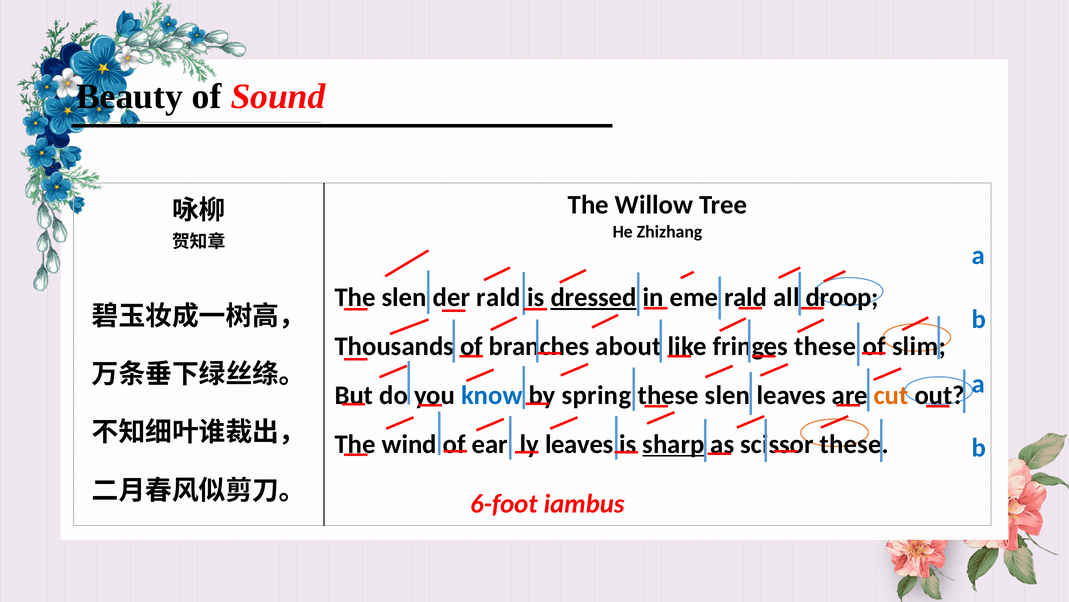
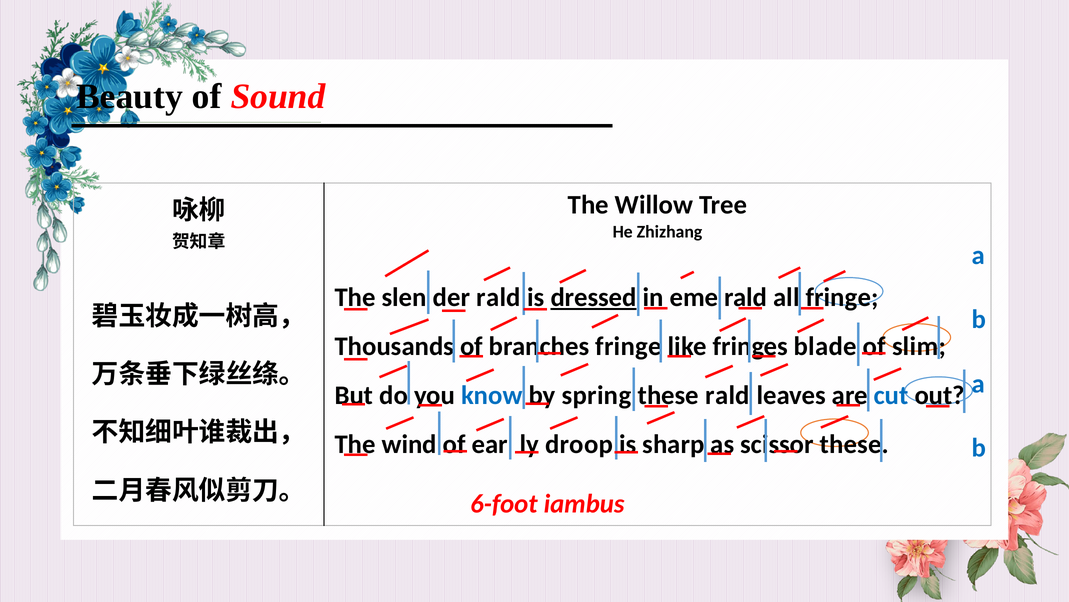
all droop: droop -> fringe (842, 297)
branches about: about -> fringe (629, 346)
fringes these: these -> blade (825, 346)
these slen: slen -> rald (728, 395)
cut colour: orange -> blue (891, 395)
ly leaves: leaves -> droop (579, 444)
sharp underline: present -> none (673, 444)
